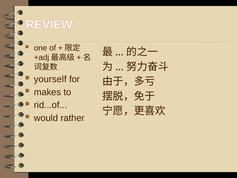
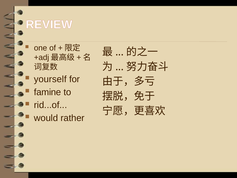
makes: makes -> famine (48, 92)
